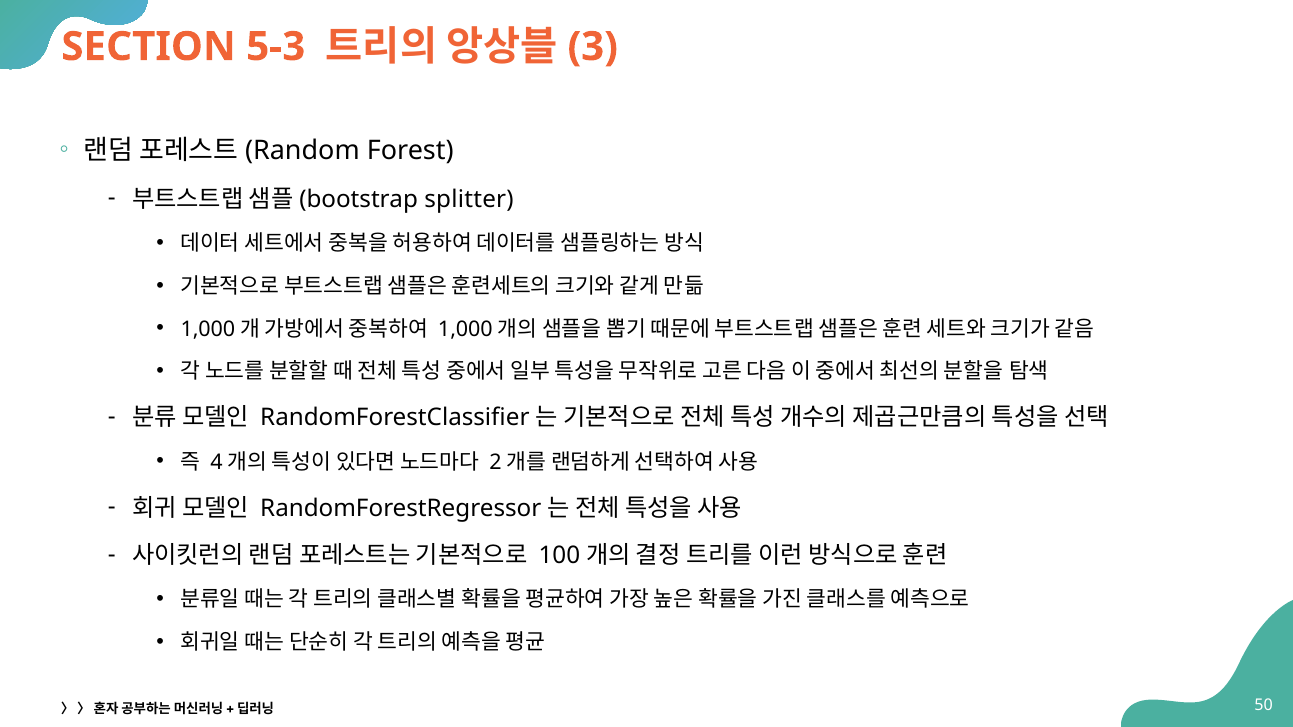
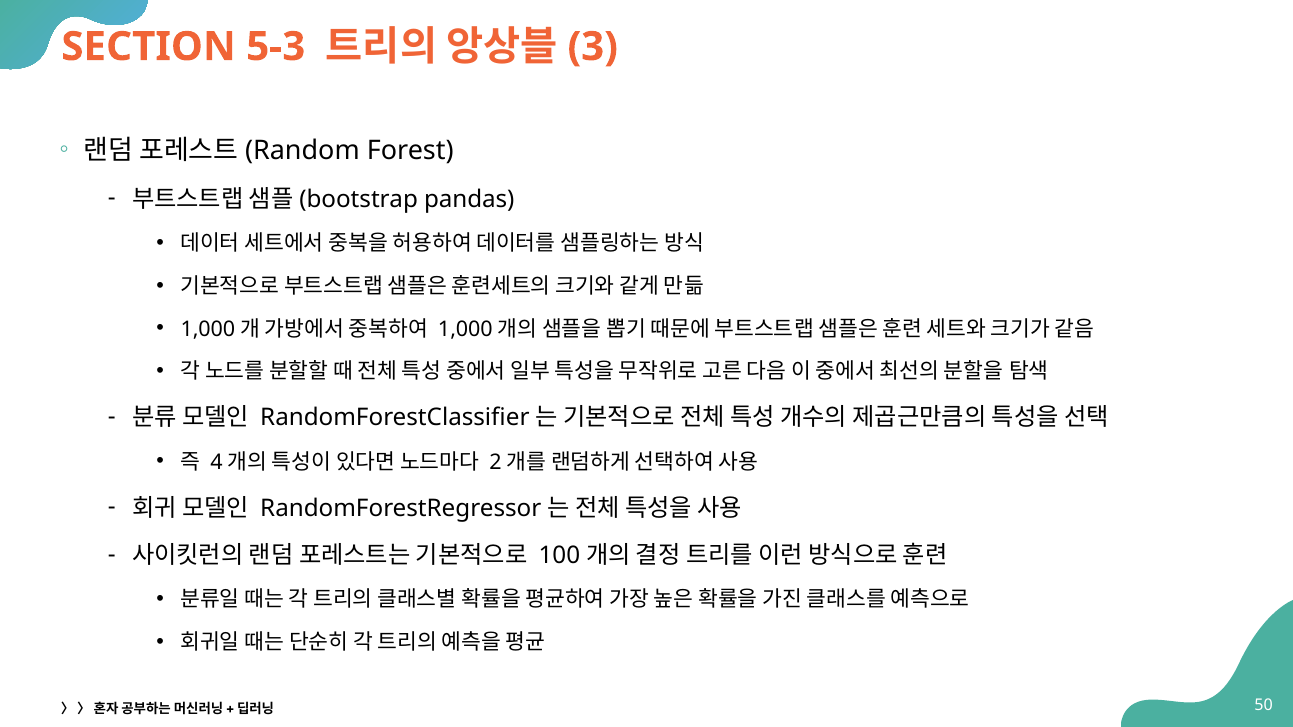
splitter: splitter -> pandas (469, 199)
